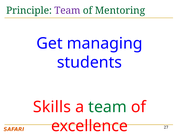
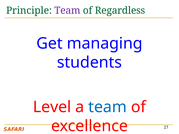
Mentoring: Mentoring -> Regardless (120, 11)
Skills: Skills -> Level (52, 107)
team colour: green -> blue (108, 107)
